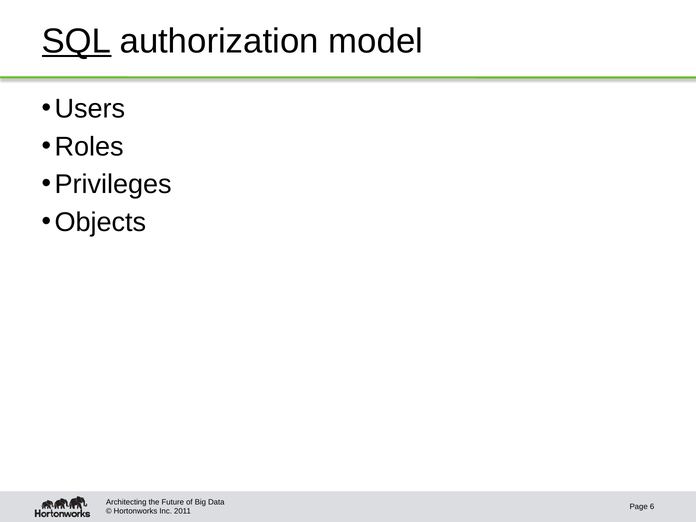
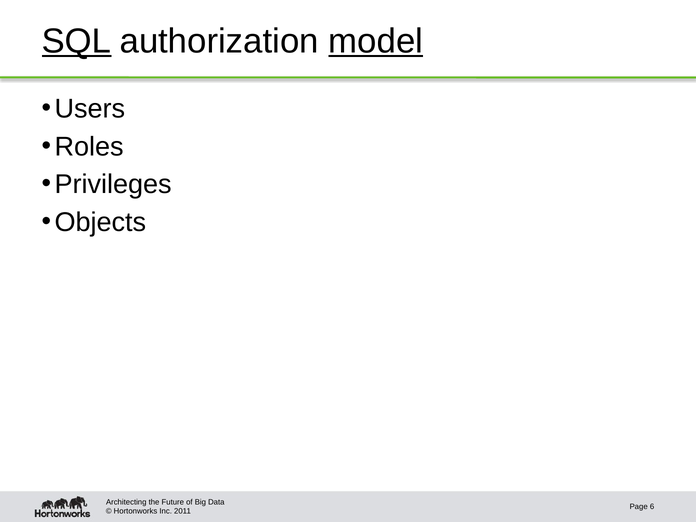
model underline: none -> present (376, 41)
